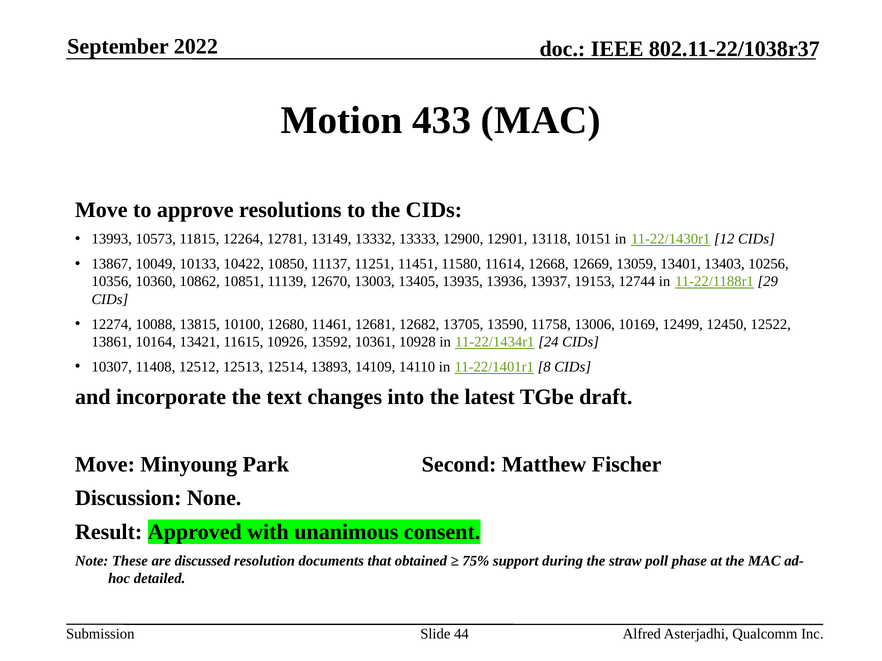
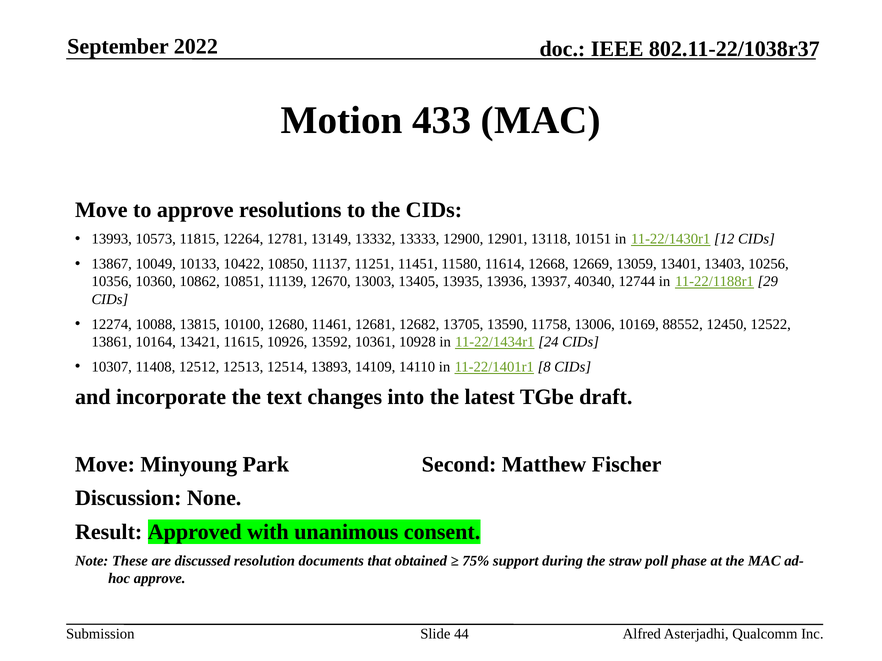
19153: 19153 -> 40340 (595, 282)
12499: 12499 -> 88552 (683, 324)
detailed: detailed -> approve (160, 579)
